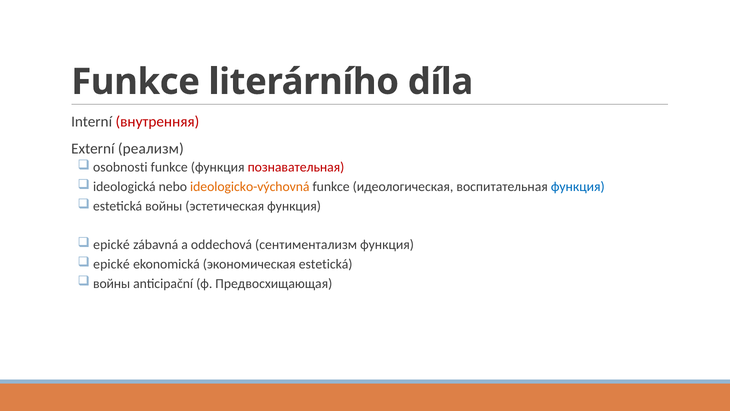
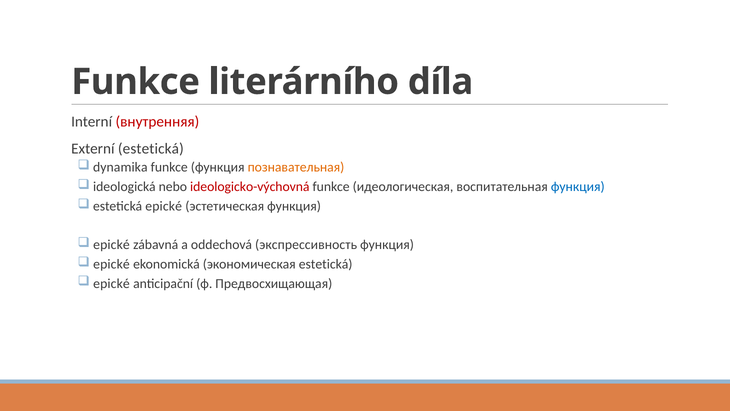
Externí реализм: реализм -> estetická (151, 148)
osobnosti: osobnosti -> dynamika (120, 167)
познавательная colour: red -> orange (296, 167)
ideologicko-výchovná colour: orange -> red (250, 186)
estetická войны: войны -> epické (164, 206)
сентиментализм: сентиментализм -> экспрессивность (306, 245)
войны: войны -> epické (111, 283)
